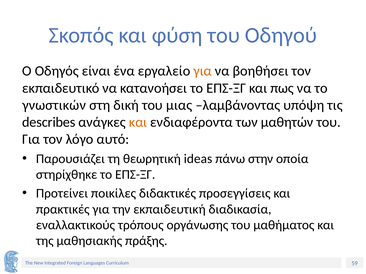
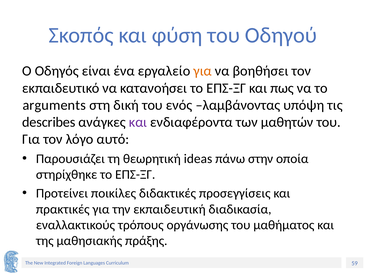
γνωστικών: γνωστικών -> arguments (54, 105)
μιας: μιας -> ενός (179, 105)
και colour: orange -> purple (138, 122)
